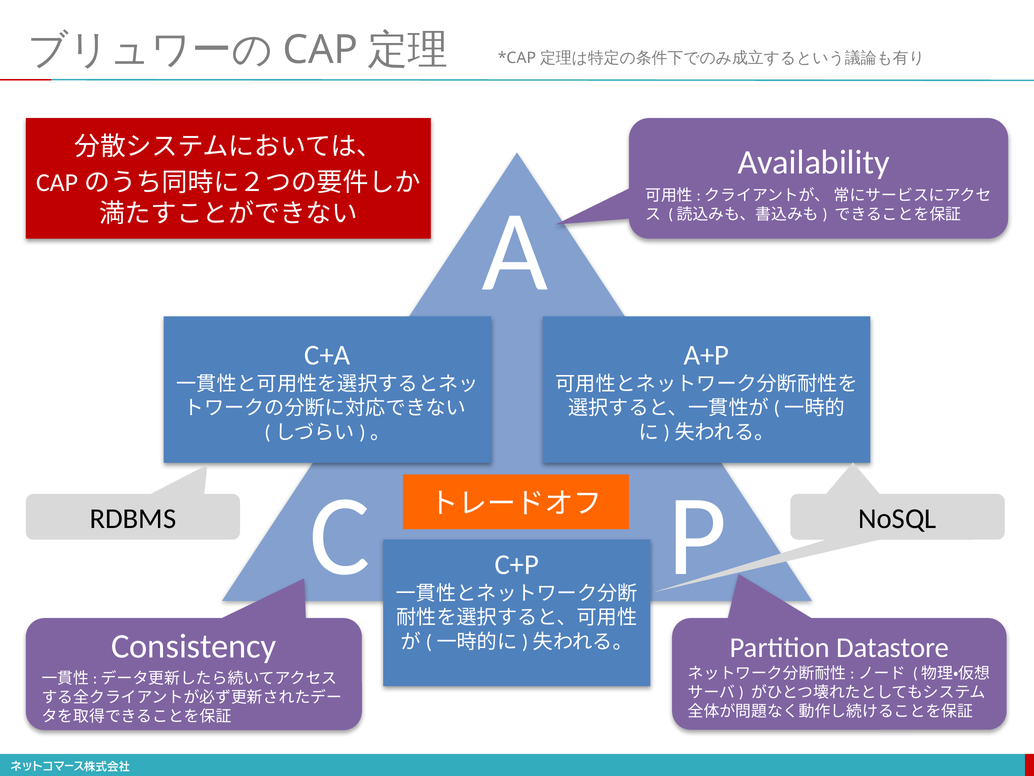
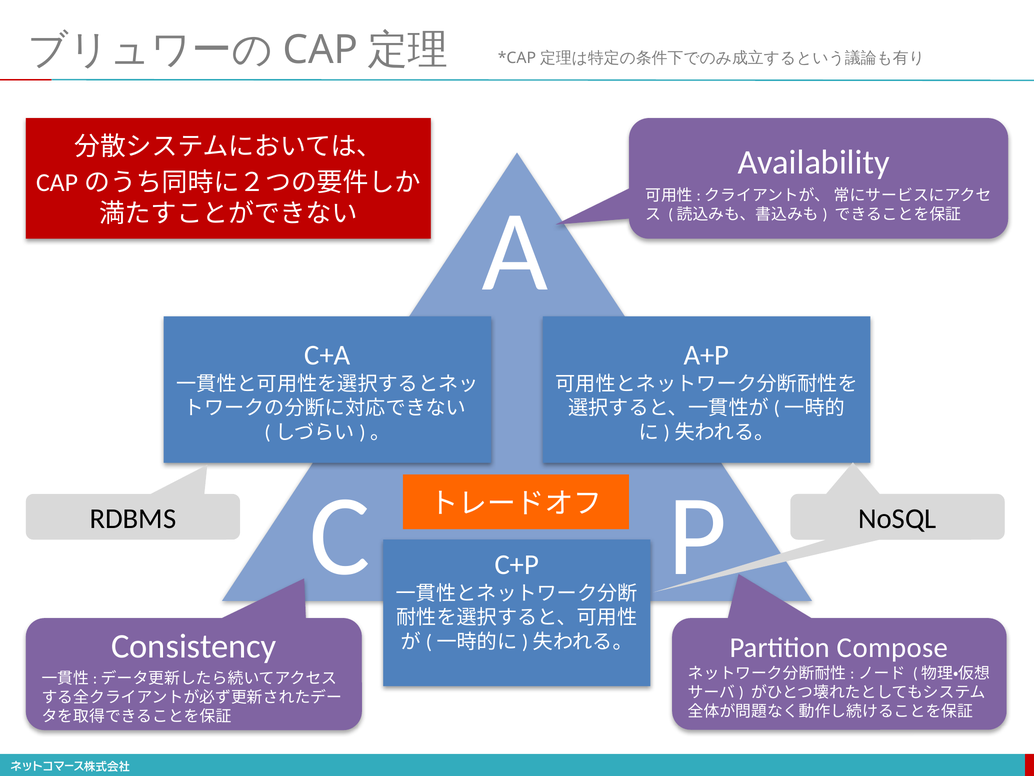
Datastore: Datastore -> Compose (892, 648)
